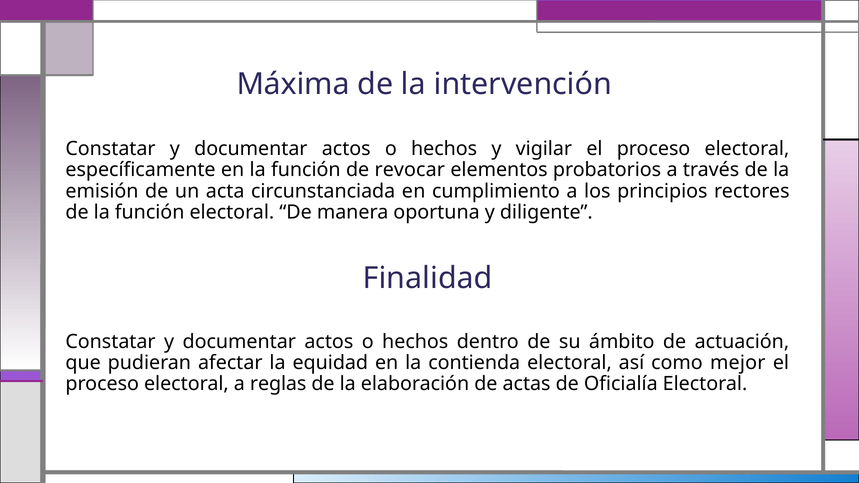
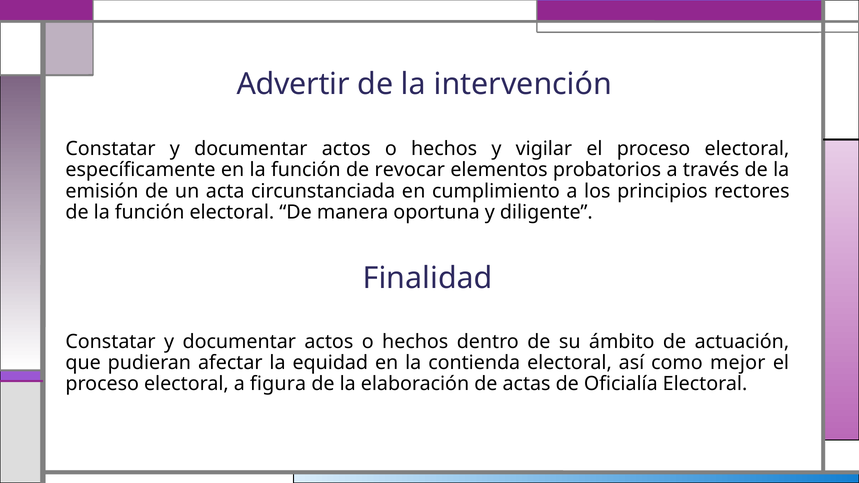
Máxima: Máxima -> Advertir (293, 84)
reglas: reglas -> figura (278, 384)
